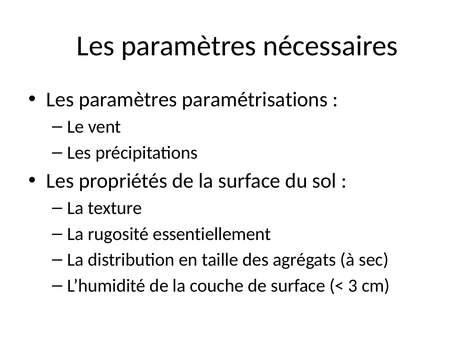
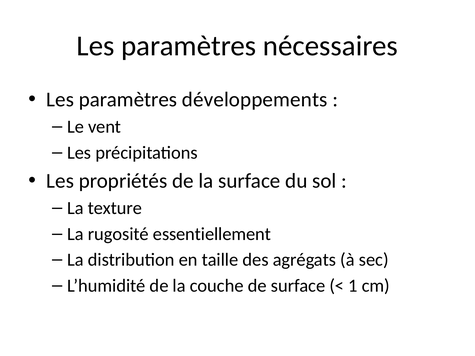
paramétrisations: paramétrisations -> développements (255, 100)
3: 3 -> 1 (353, 286)
